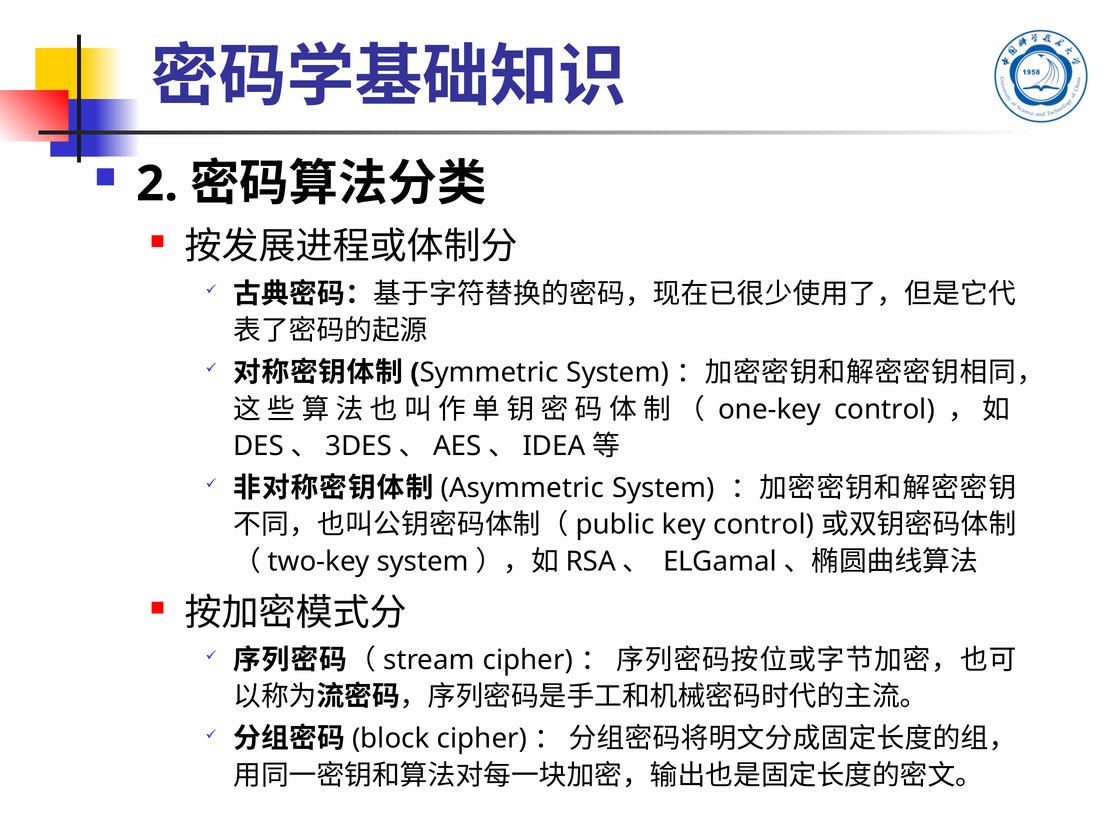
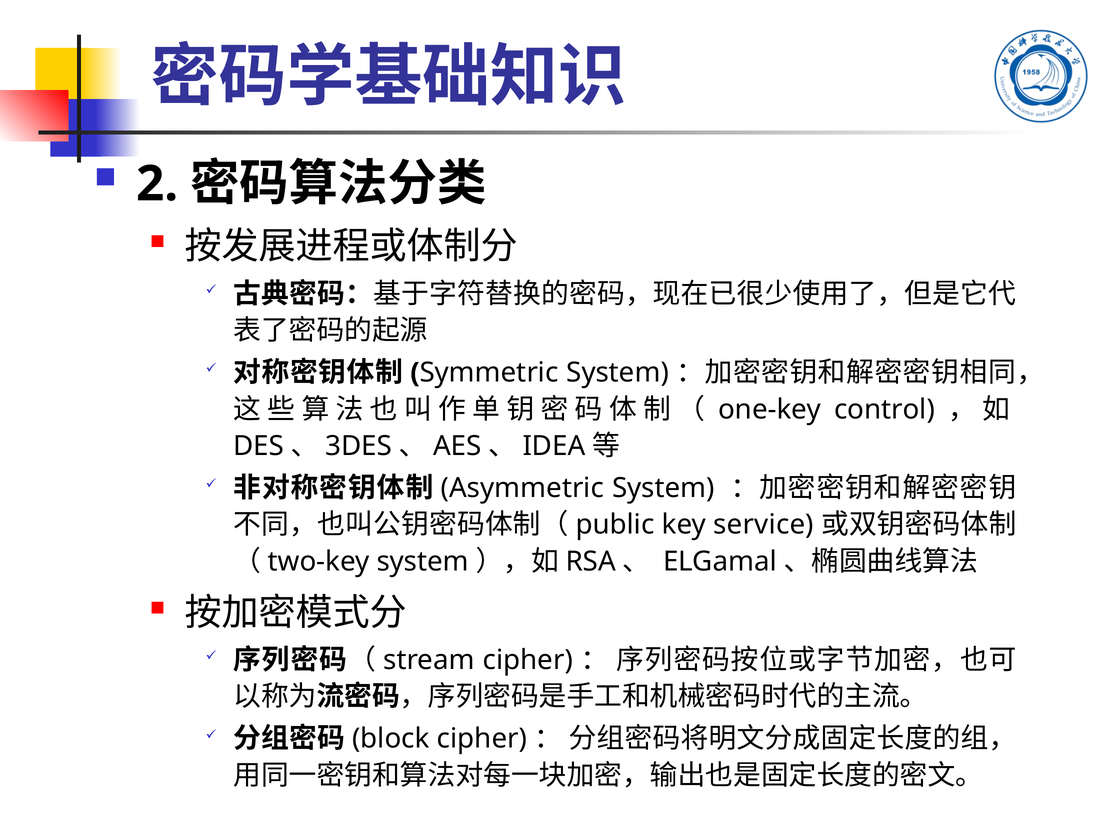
key control: control -> service (764, 525)
